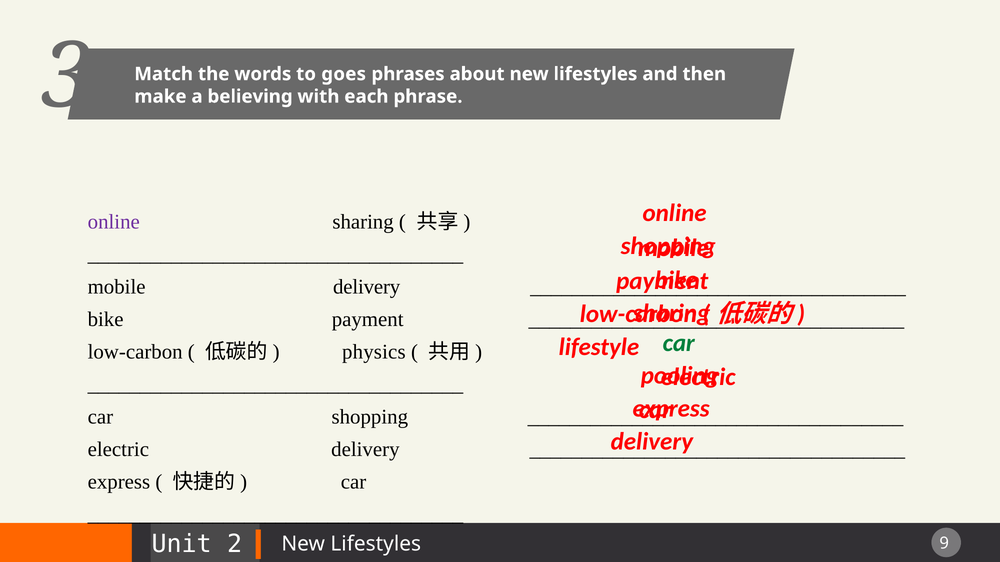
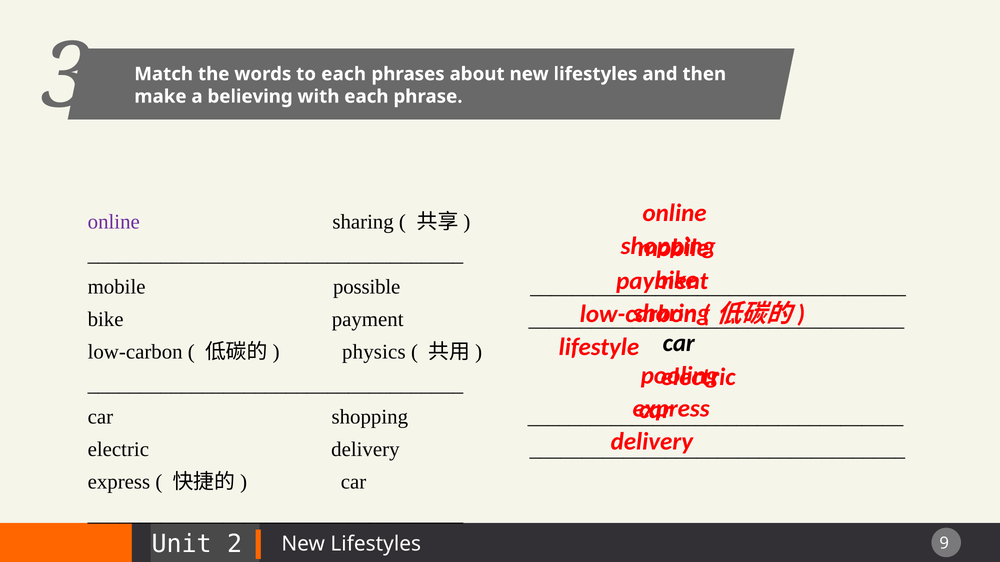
to goes: goes -> each (344, 74)
mobile delivery: delivery -> possible (367, 287)
car colour: green -> black (679, 343)
